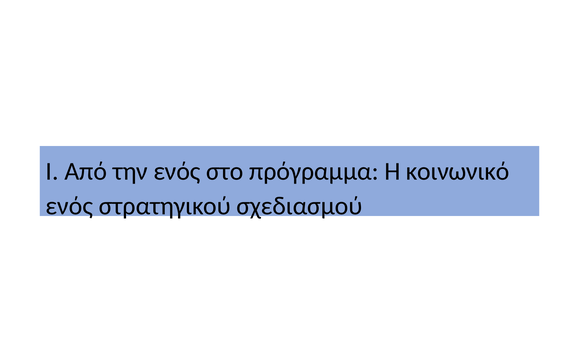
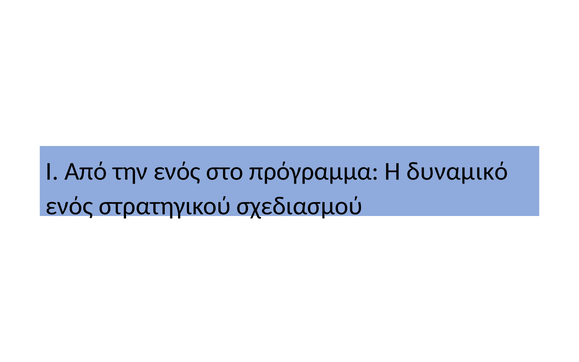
κοινωνικό: κοινωνικό -> δυναμικό (457, 171)
